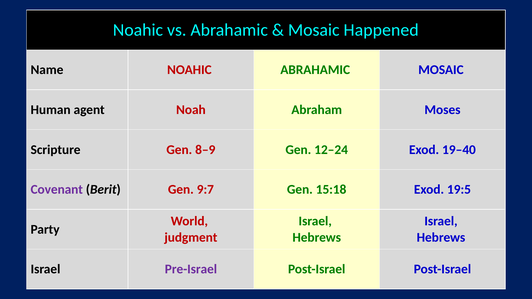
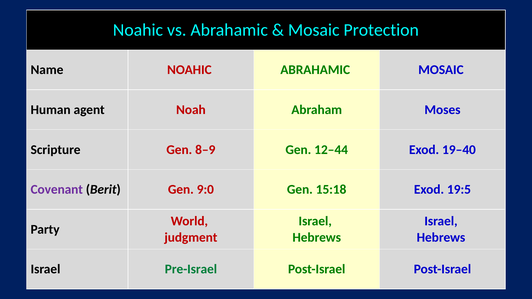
Happened: Happened -> Protection (381, 30)
12‒24: 12‒24 -> 12‒44 (331, 150)
9:7: 9:7 -> 9:0 (205, 190)
Pre-Israel colour: purple -> green (191, 269)
